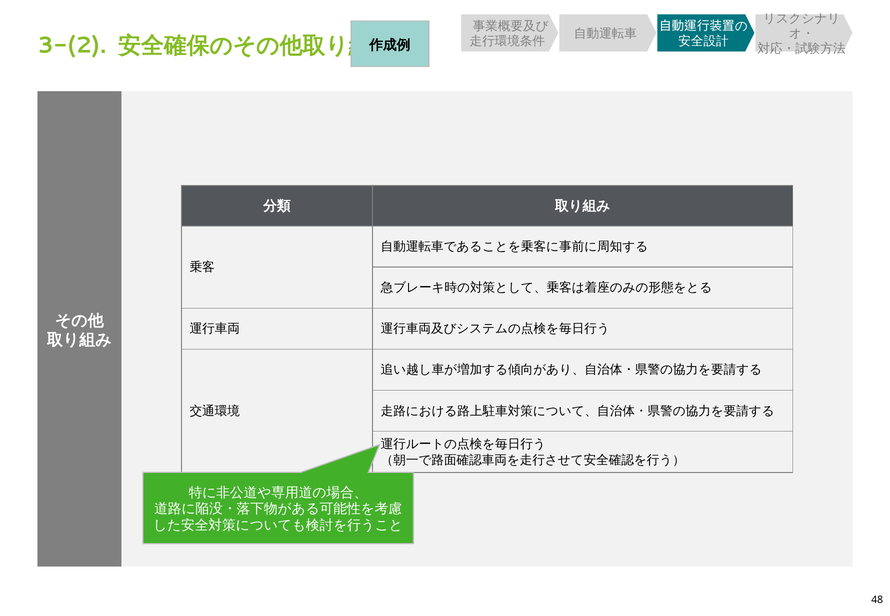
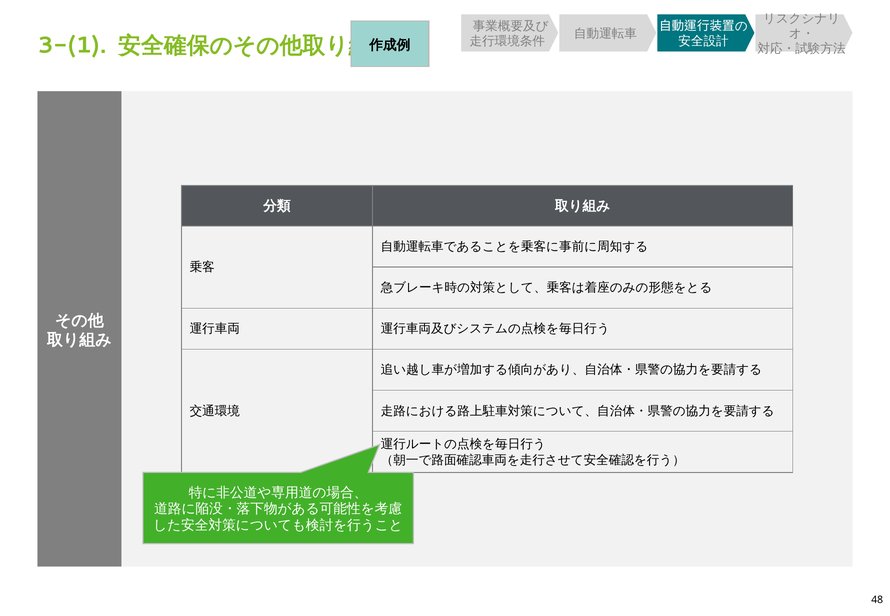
3-(2: 3-(2 -> 3-(1 (72, 45)
